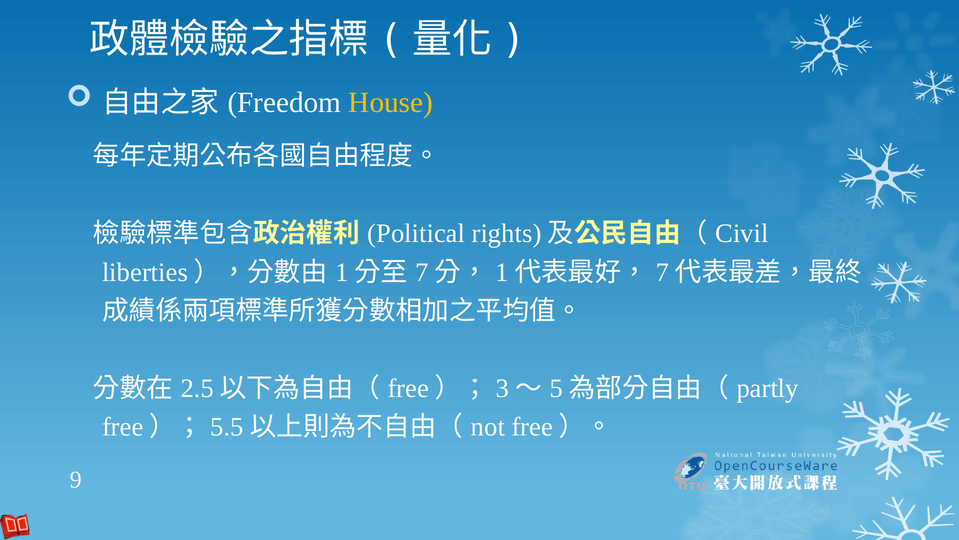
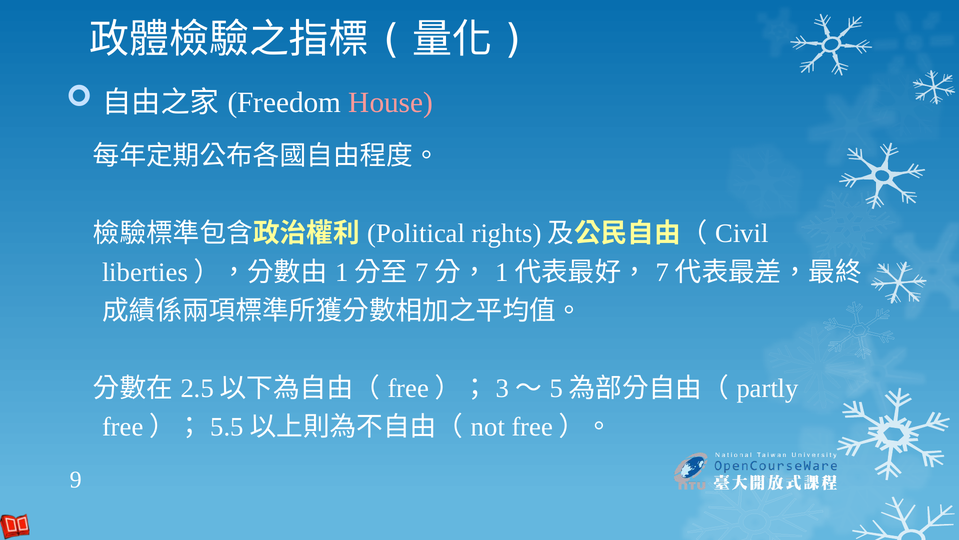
House colour: yellow -> pink (391, 102)
